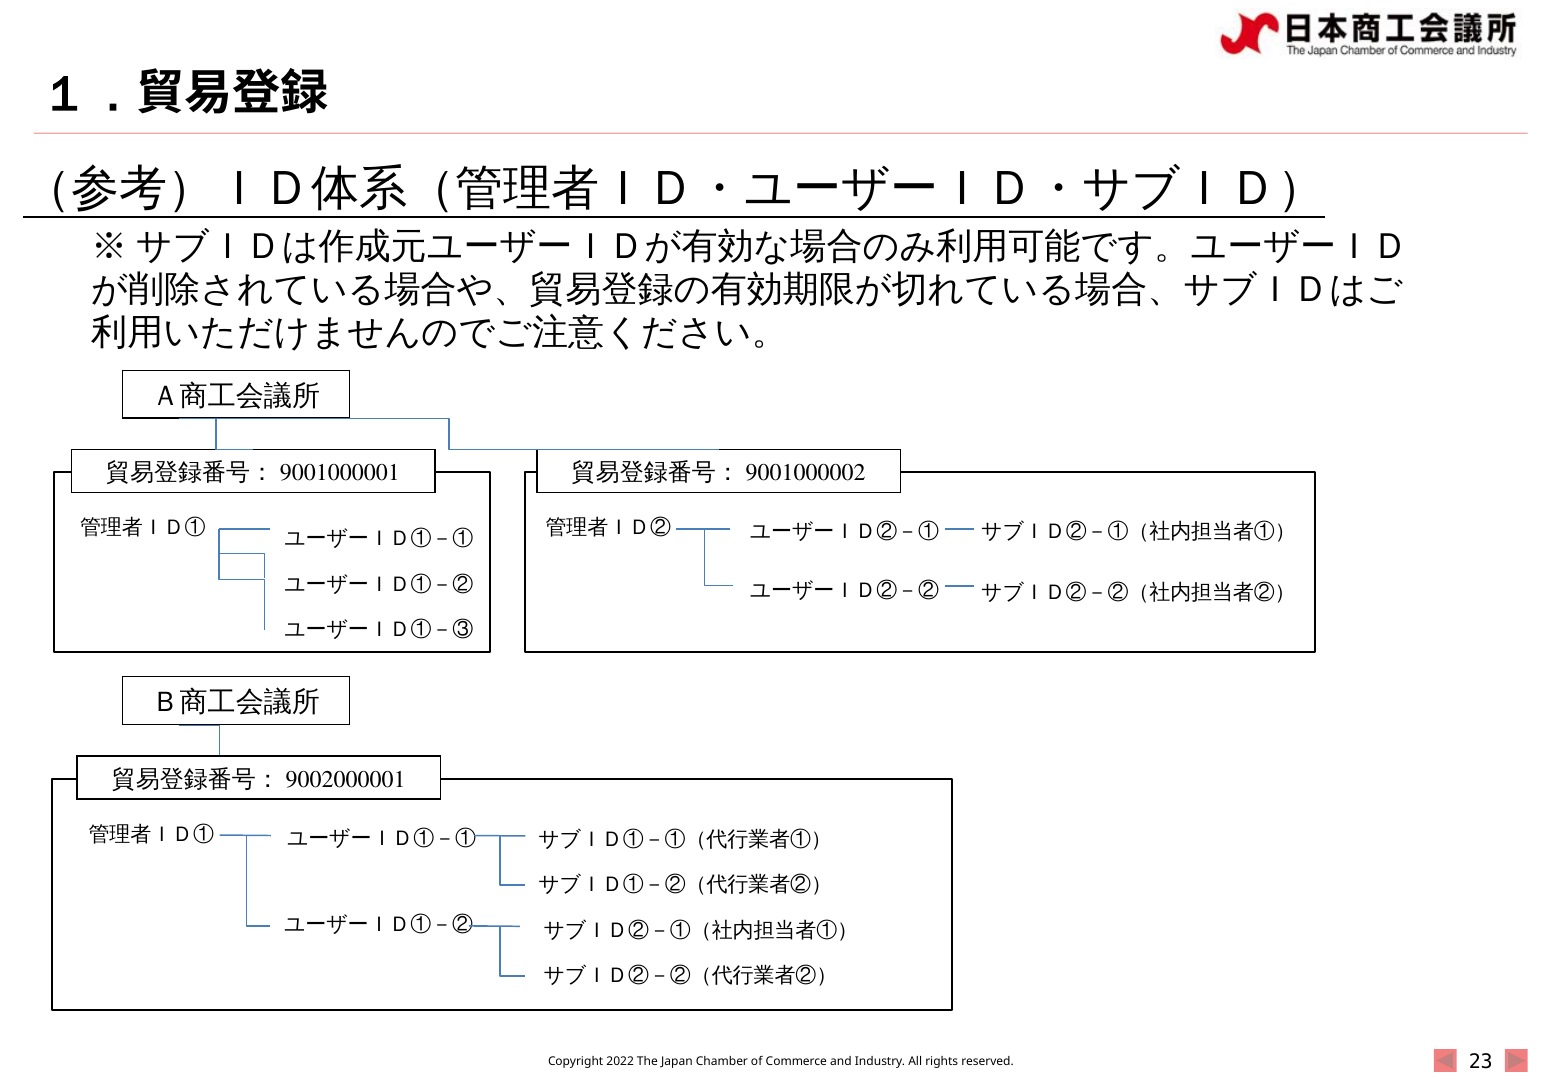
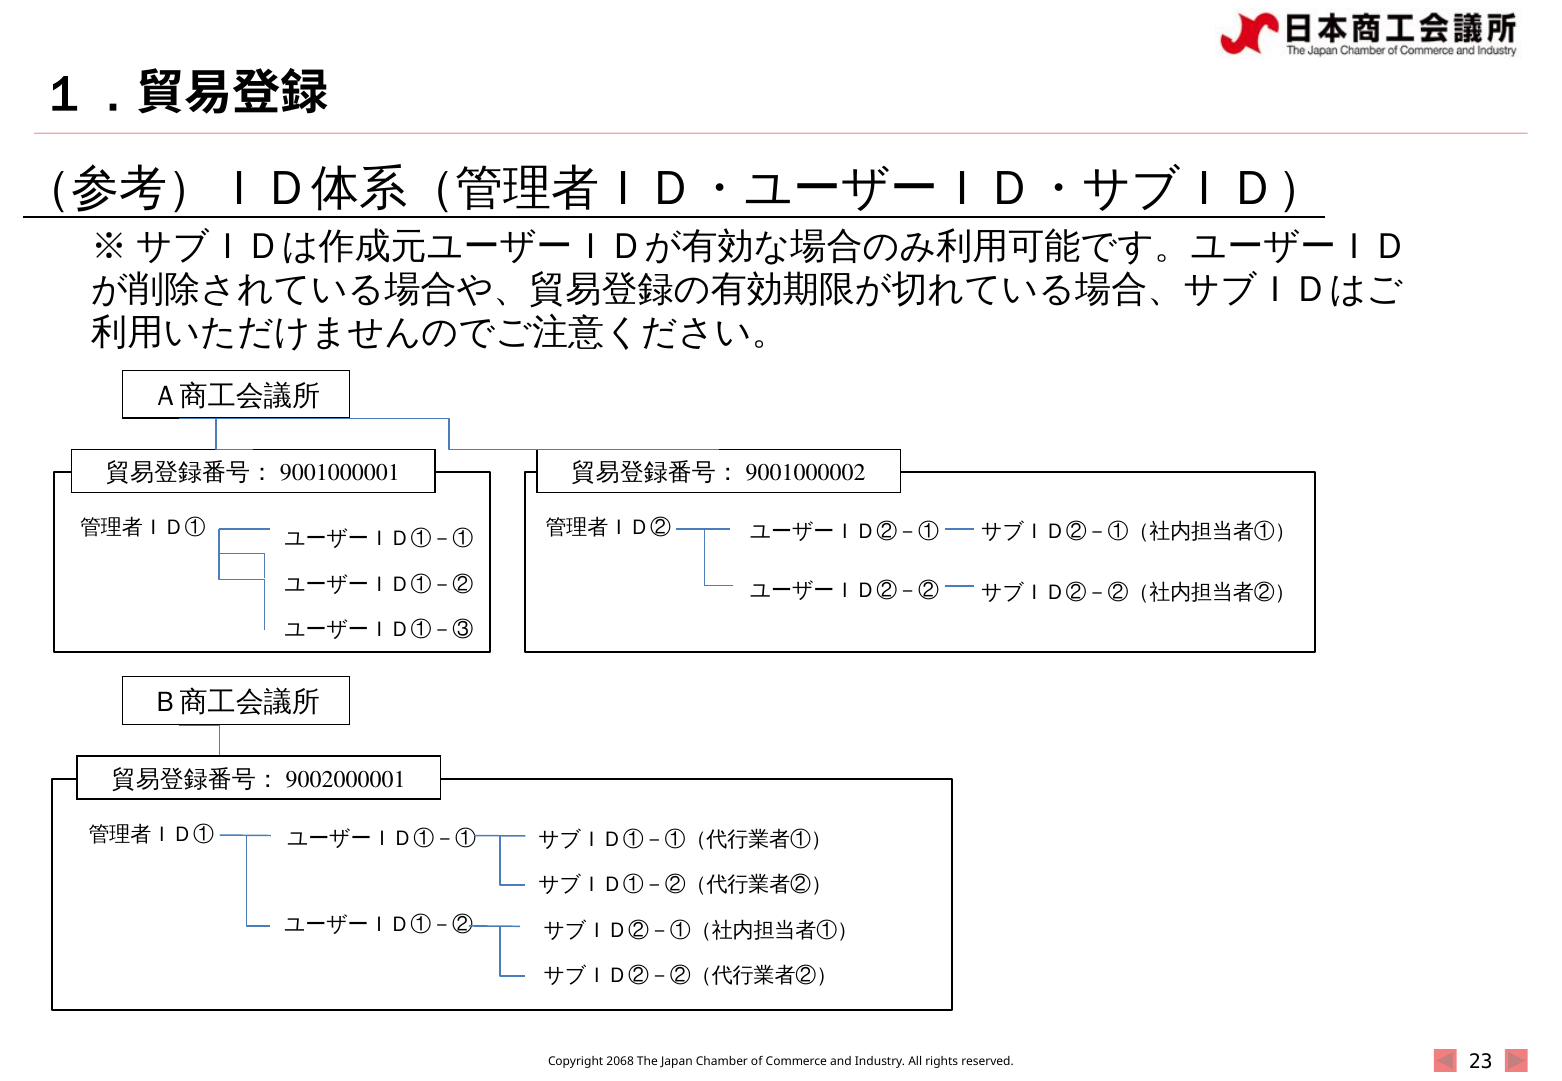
2022: 2022 -> 2068 (620, 1062)
